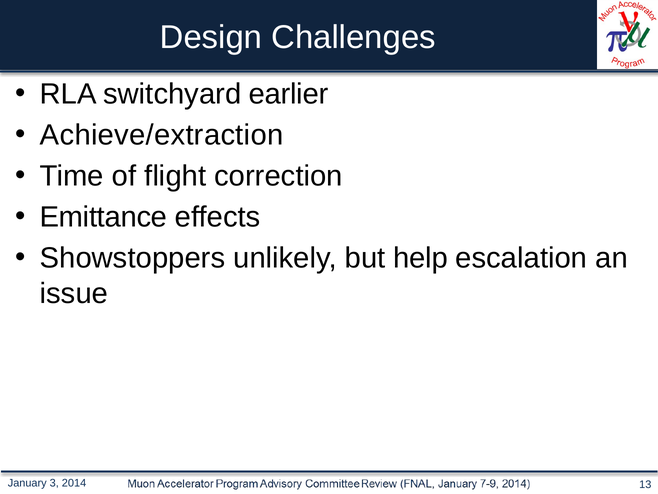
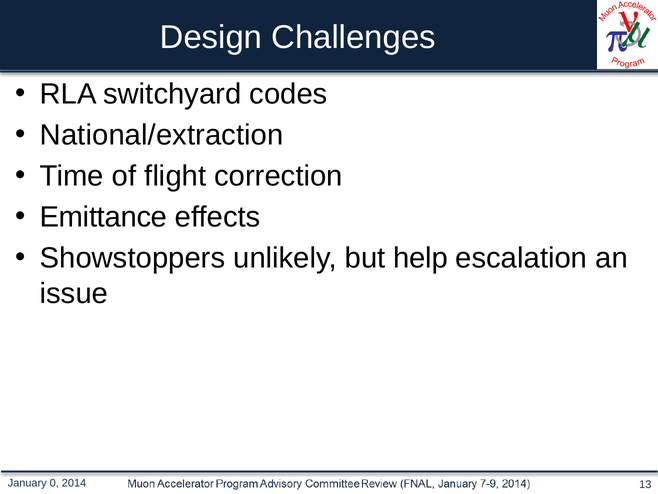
earlier: earlier -> codes (288, 94)
Achieve/extraction: Achieve/extraction -> National/extraction (162, 135)
3: 3 -> 0 (54, 483)
